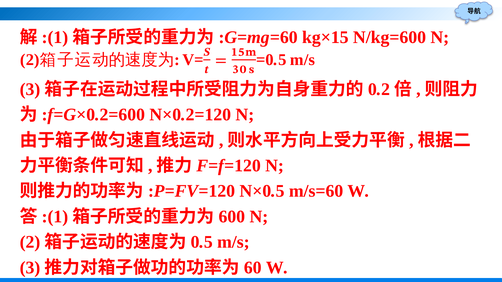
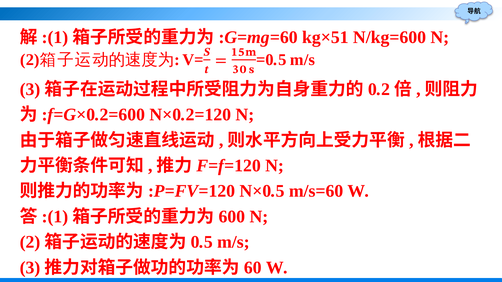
kg×15: kg×15 -> kg×51 (325, 37)
